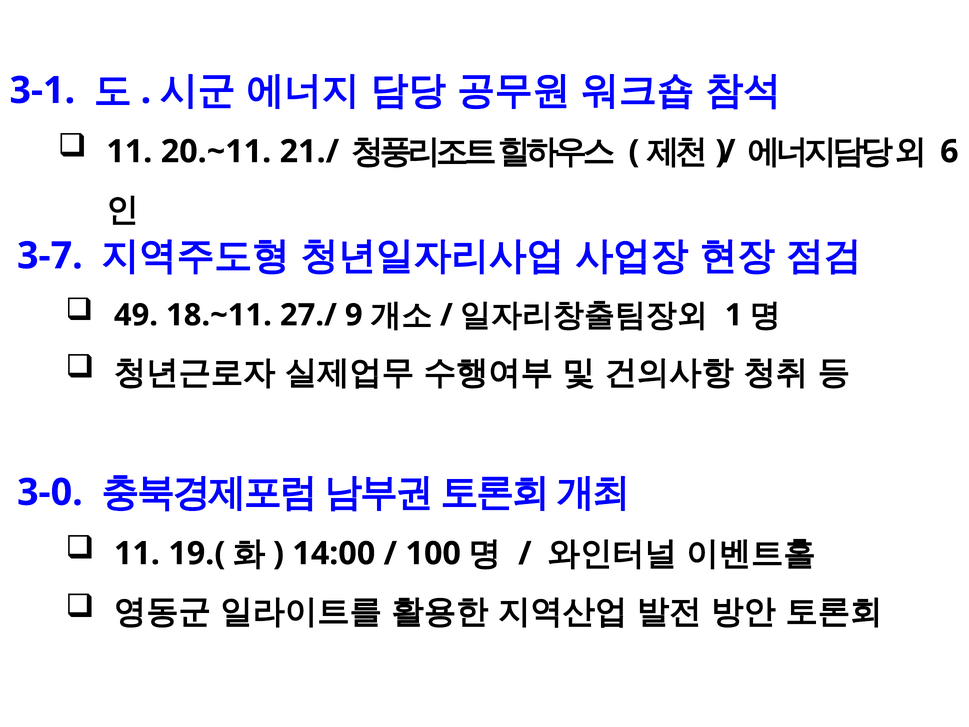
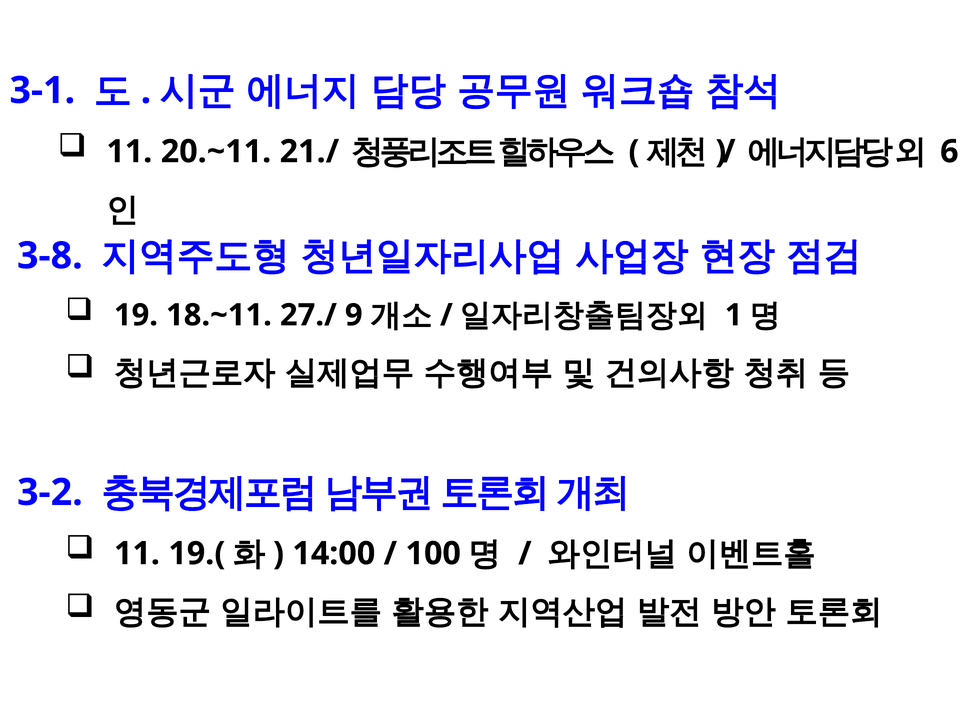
3-7: 3-7 -> 3-8 (50, 256)
49: 49 -> 19 (136, 315)
3-0: 3-0 -> 3-2 (50, 492)
